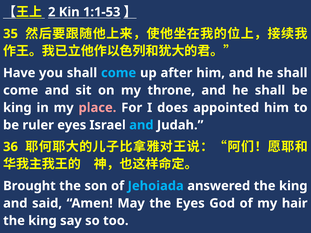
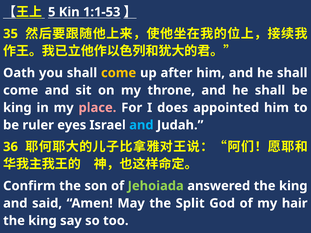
2: 2 -> 5 (52, 12)
Have: Have -> Oath (19, 73)
come colour: light blue -> yellow (119, 73)
Brought: Brought -> Confirm (29, 186)
Jehoiada colour: light blue -> light green (156, 186)
the Eyes: Eyes -> Split (190, 203)
